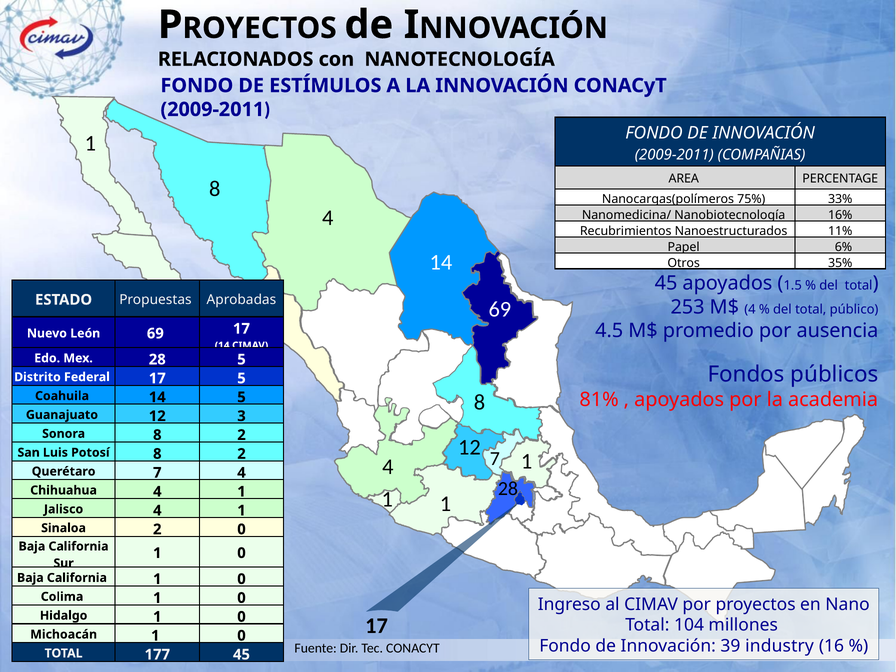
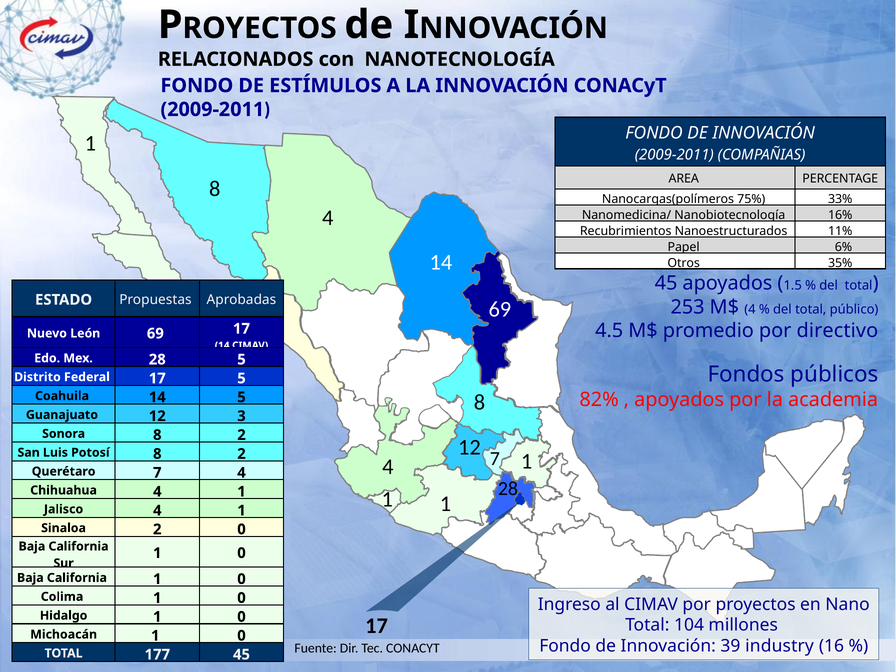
ausencia: ausencia -> directivo (837, 331)
81%: 81% -> 82% (599, 400)
